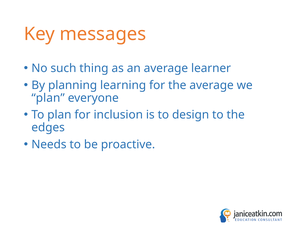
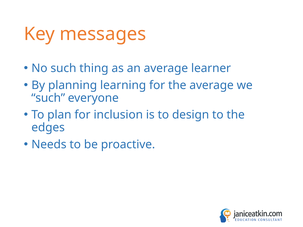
plan: plan -> such (48, 98)
